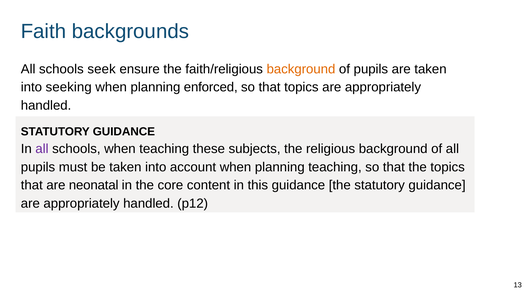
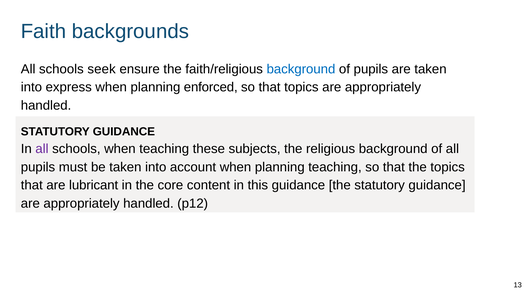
background colour: orange -> blue (301, 69)
seeking: seeking -> express (69, 87)
neonatal: neonatal -> lubricant (94, 186)
